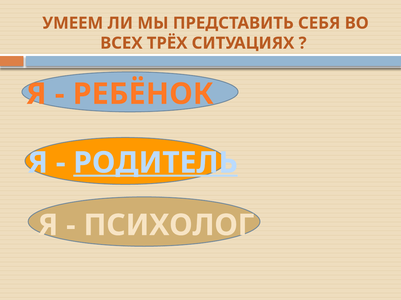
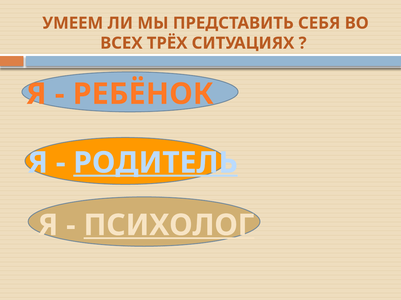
ПСИХОЛОГ underline: none -> present (169, 226)
